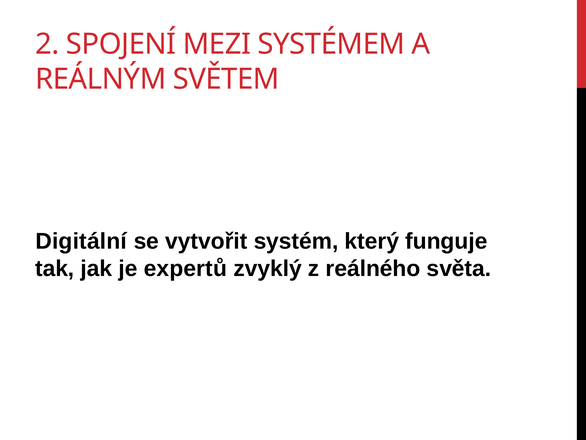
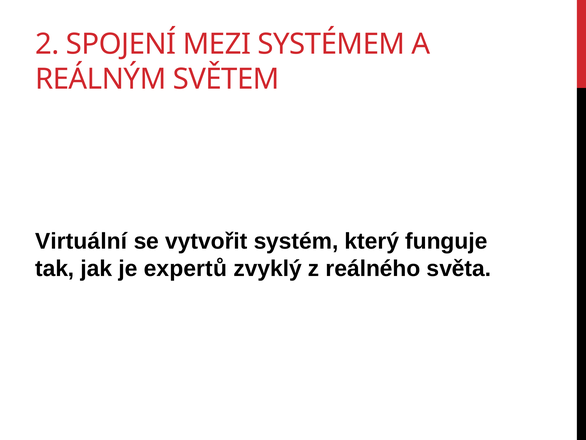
Digitální: Digitální -> Virtuální (81, 241)
